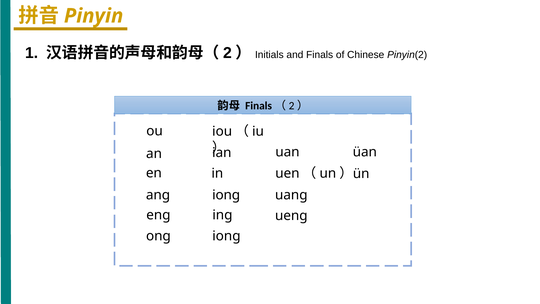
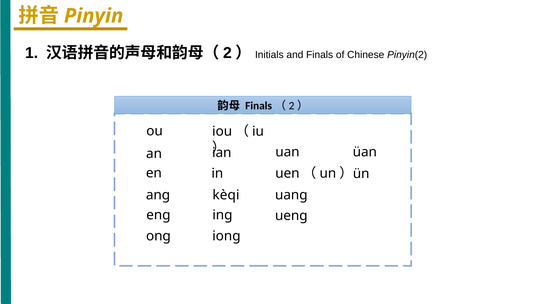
anɡ ionɡ: ionɡ -> kèqi (226, 195)
